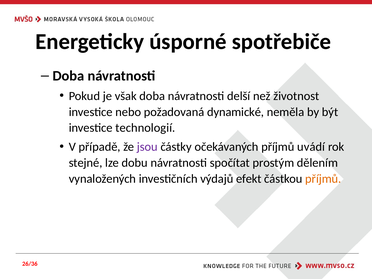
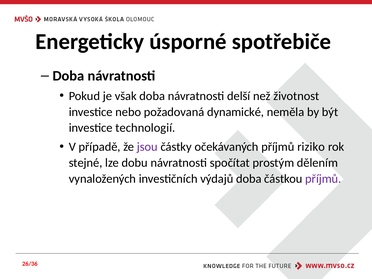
uvádí: uvádí -> riziko (311, 147)
výdajů efekt: efekt -> doba (249, 179)
příjmů colour: orange -> purple (323, 179)
